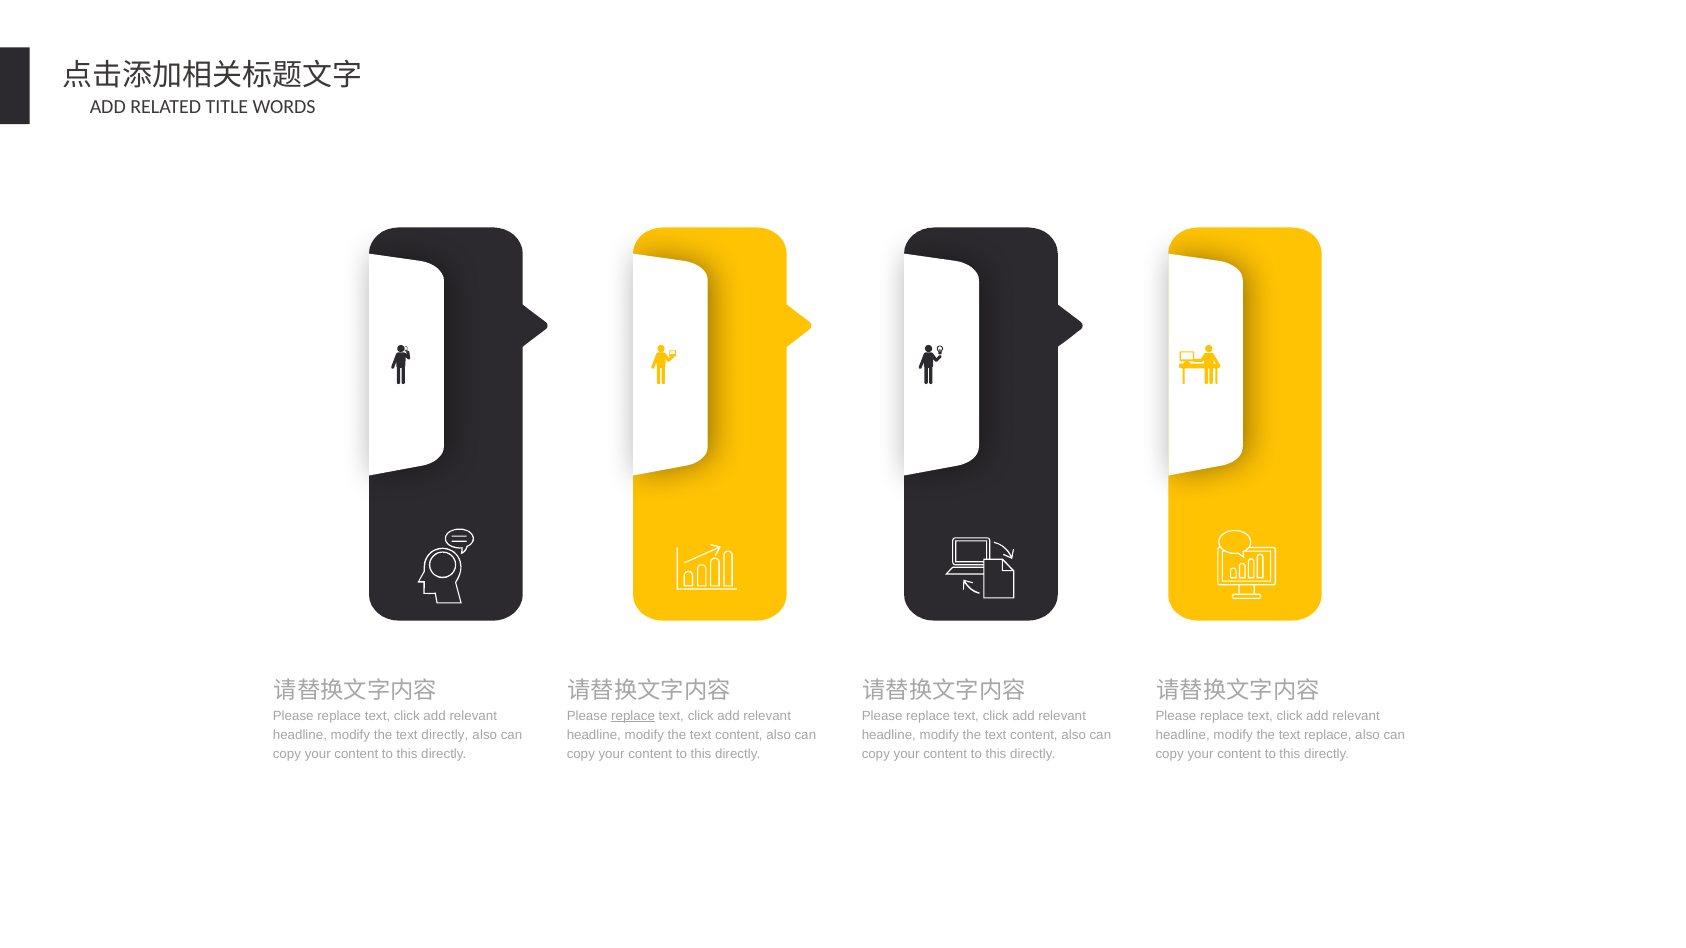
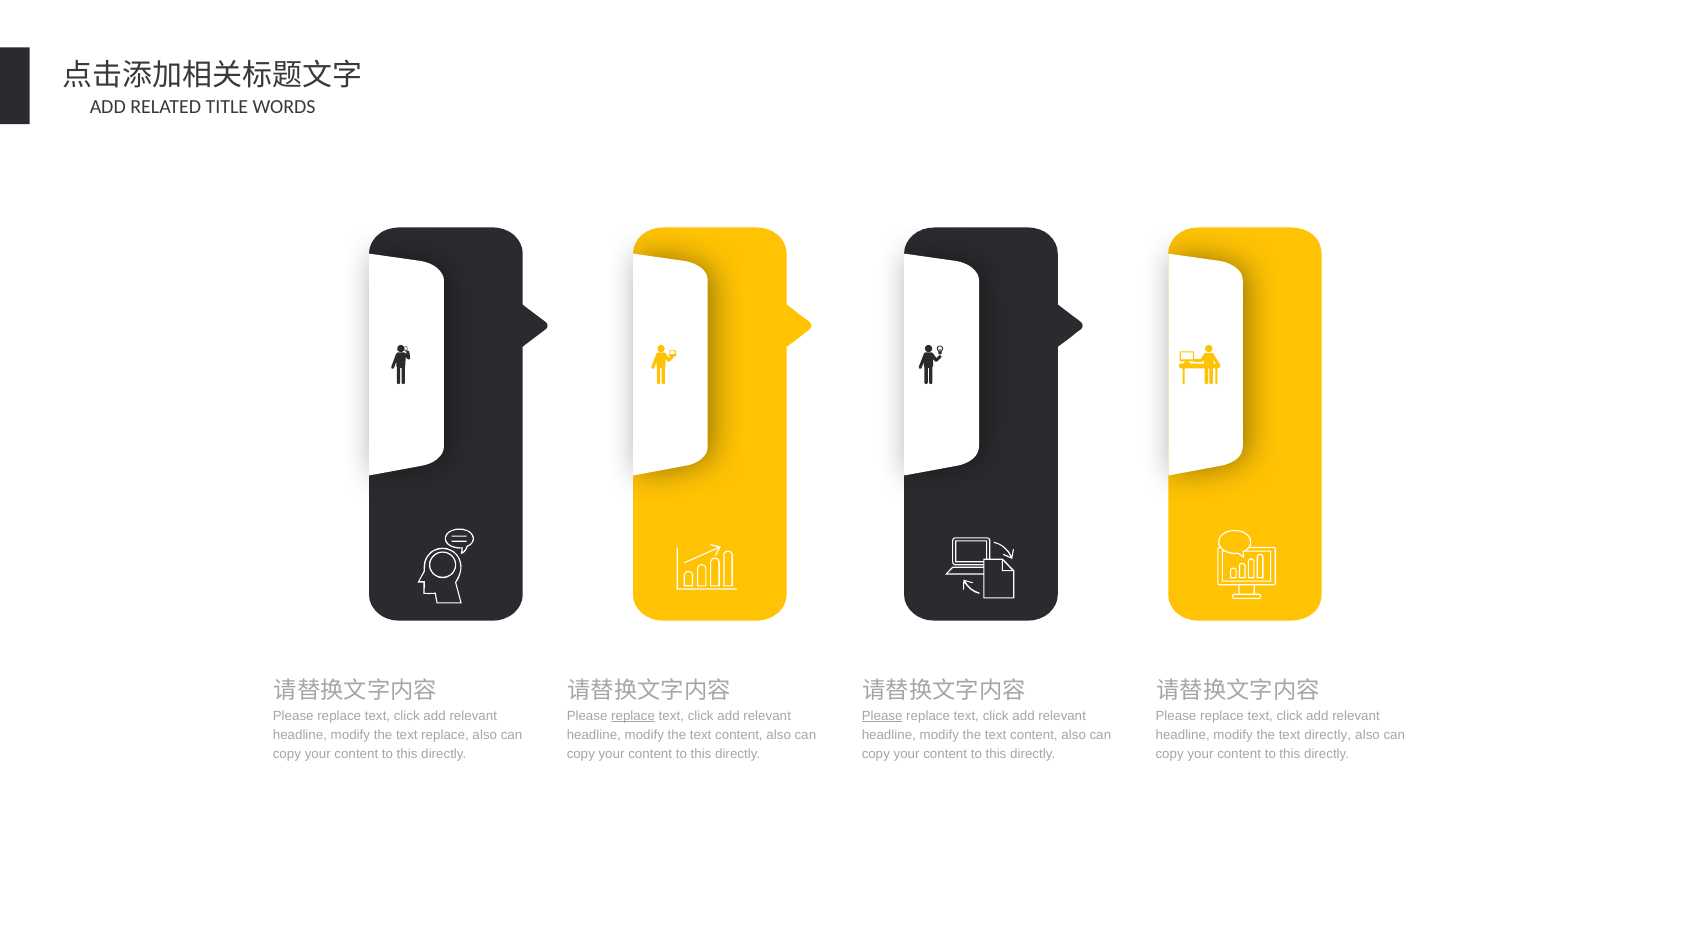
Please underline: none -> present (882, 716)
text directly: directly -> replace (445, 735)
text replace: replace -> directly (1328, 735)
